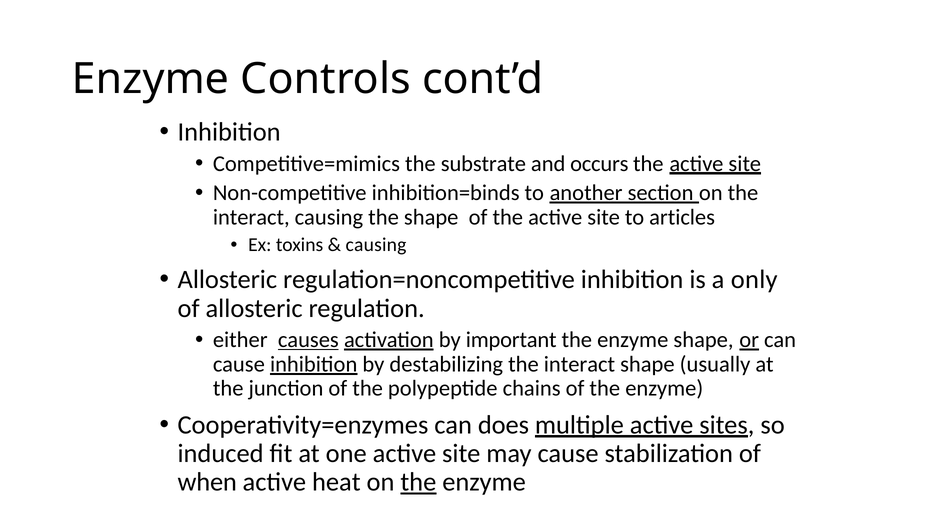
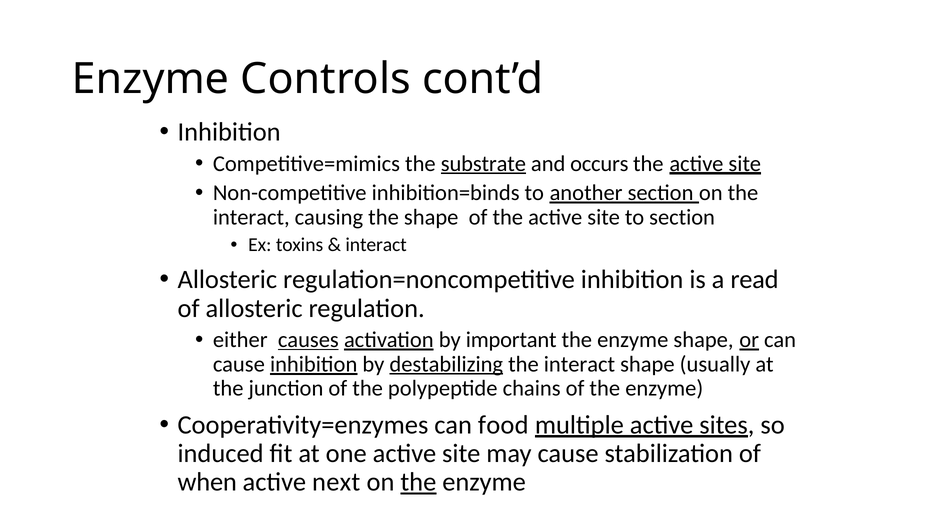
substrate underline: none -> present (483, 163)
to articles: articles -> section (682, 217)
causing: causing -> interact (376, 245)
only: only -> read (754, 279)
destabilizing underline: none -> present (446, 364)
does: does -> food (503, 424)
heat: heat -> next (336, 482)
